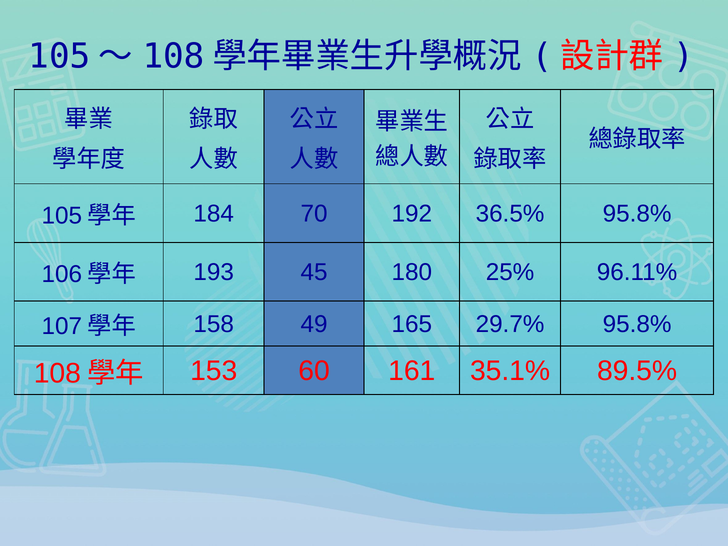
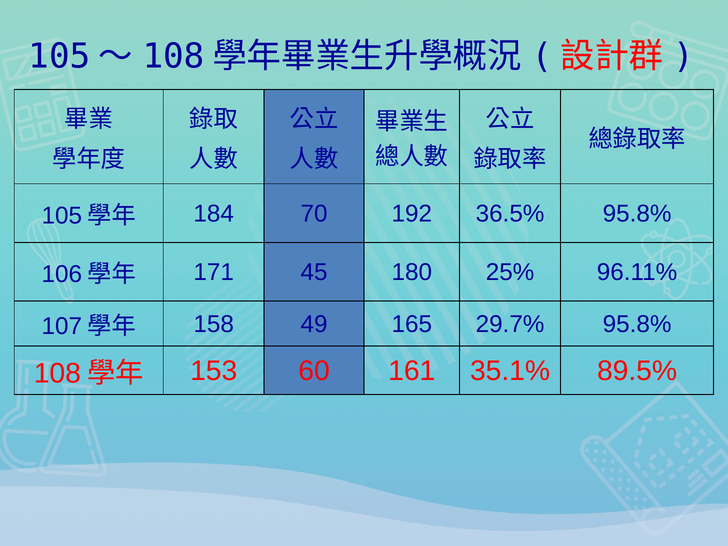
193: 193 -> 171 (214, 272)
